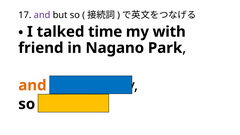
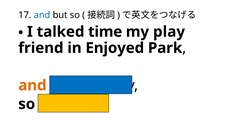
and colour: purple -> blue (42, 15)
with: with -> play (169, 32)
Nagano: Nagano -> Enjoyed (115, 48)
